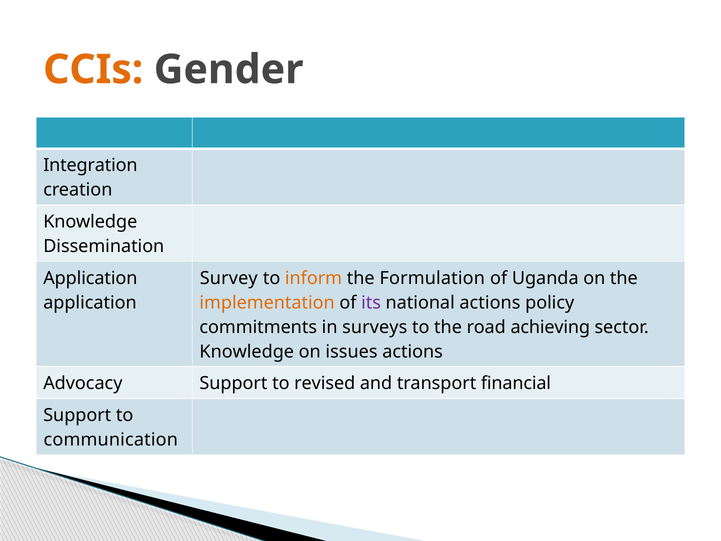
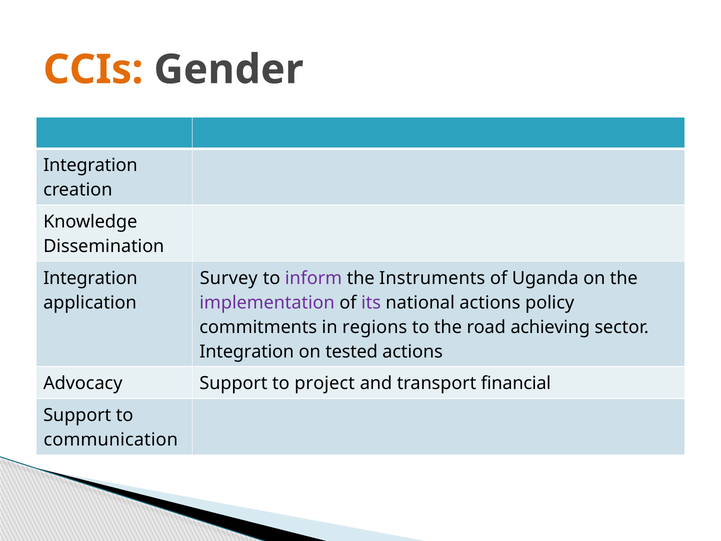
Application: Application -> Integration (90, 278)
inform colour: orange -> purple (314, 278)
Formulation: Formulation -> Instruments (432, 278)
implementation colour: orange -> purple (267, 303)
surveys: surveys -> regions (375, 327)
Knowledge: Knowledge -> Integration (247, 352)
issues: issues -> tested (352, 352)
revised: revised -> project (325, 383)
